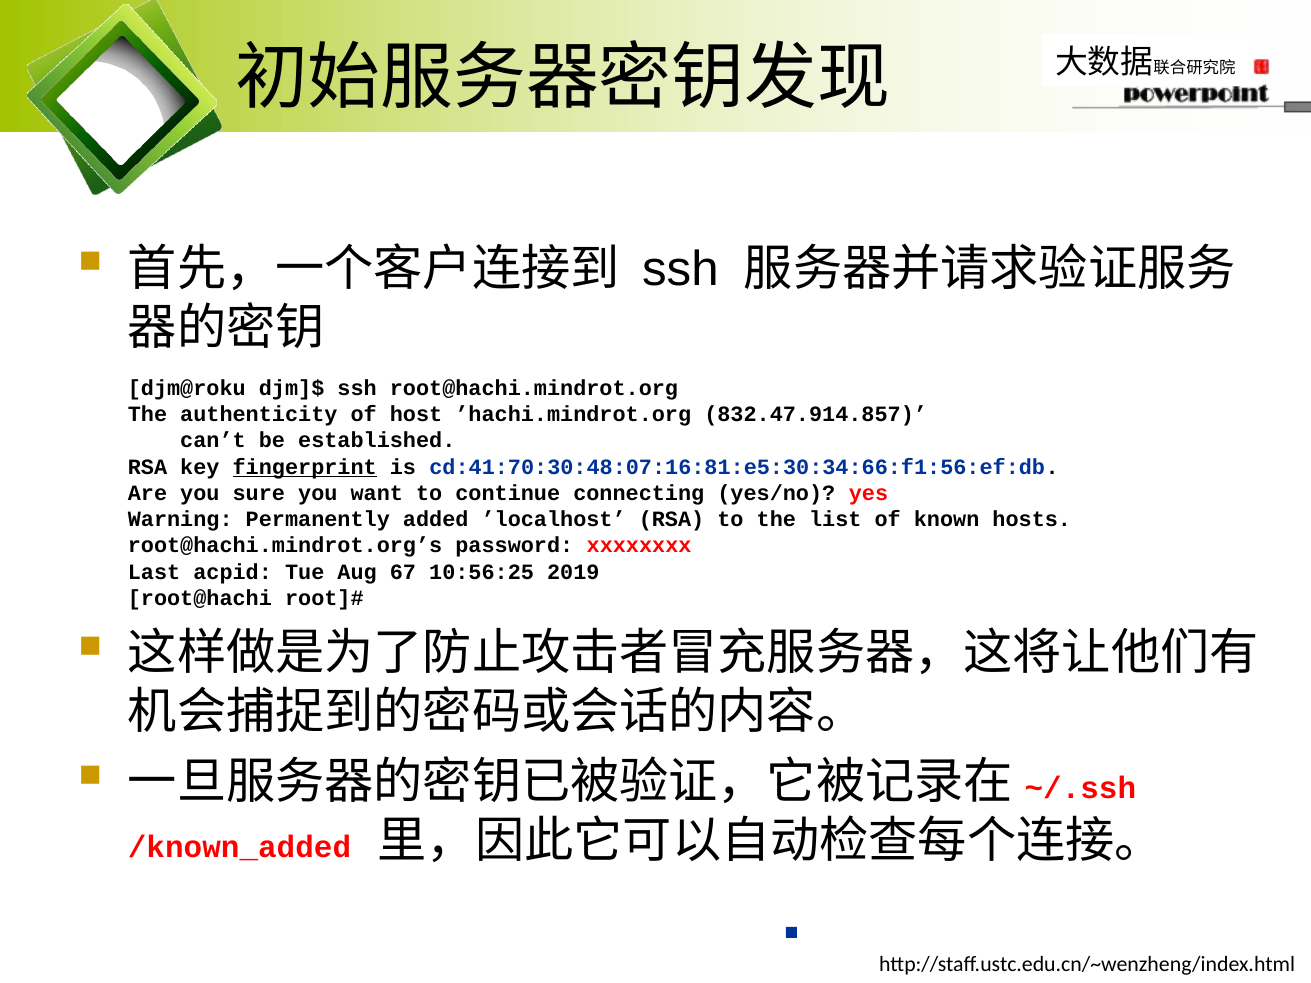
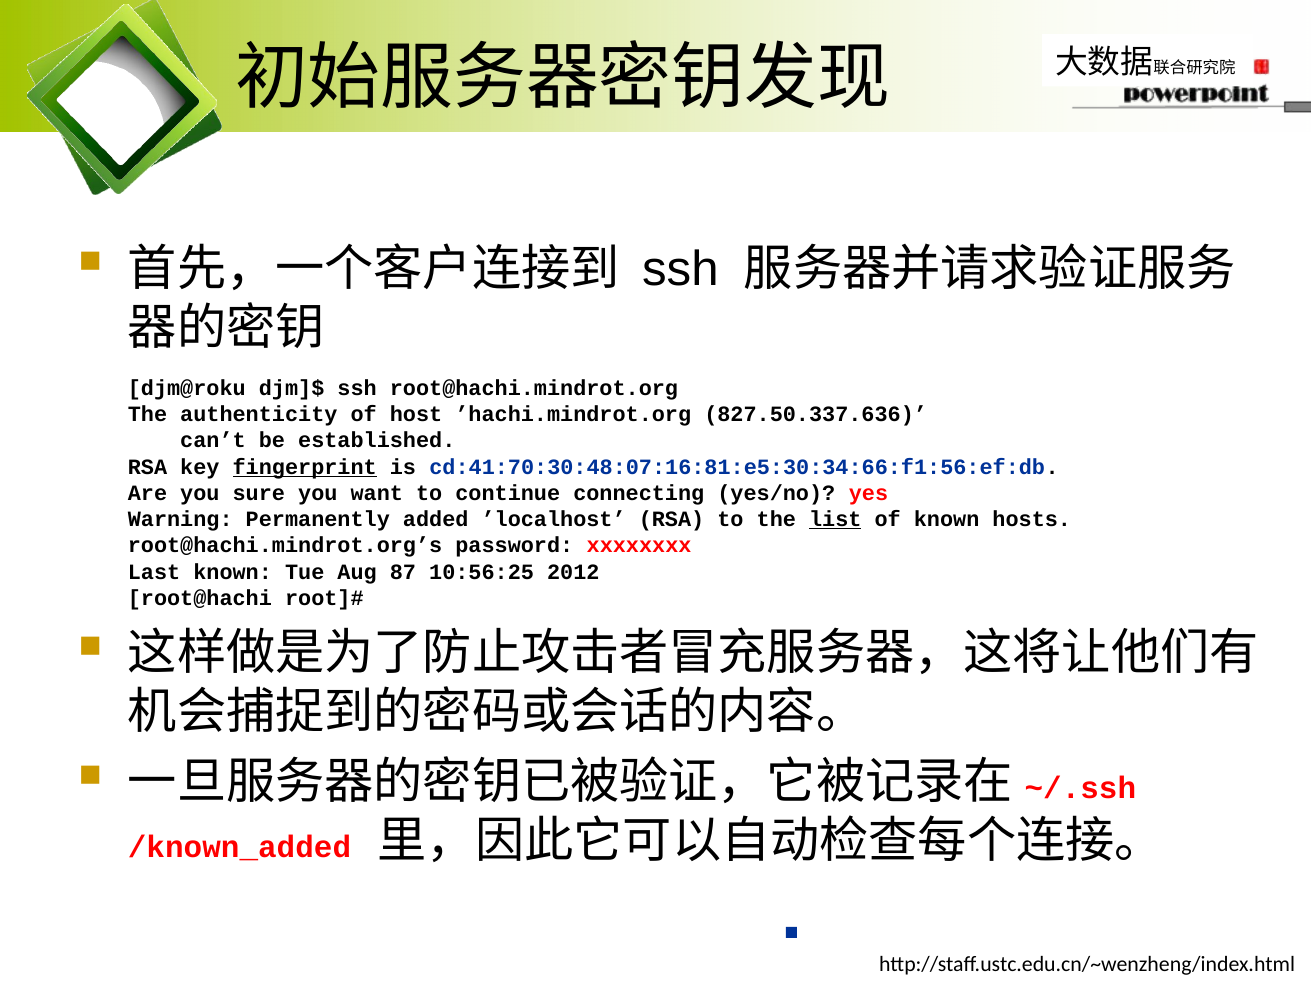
832.47.914.857: 832.47.914.857 -> 827.50.337.636 (816, 415)
list underline: none -> present (835, 520)
Last acpid: acpid -> known (233, 572)
67: 67 -> 87 (403, 572)
2019: 2019 -> 2012 (573, 572)
